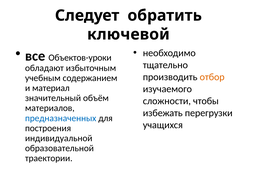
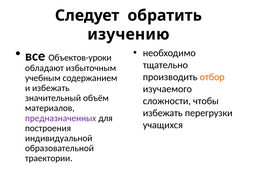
ключевой: ключевой -> изучению (128, 34)
и материал: материал -> избежать (51, 88)
предназначенных colour: blue -> purple (61, 118)
